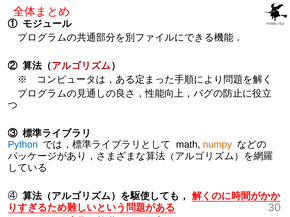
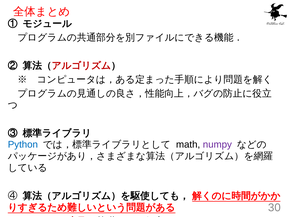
numpy colour: orange -> purple (217, 145)
